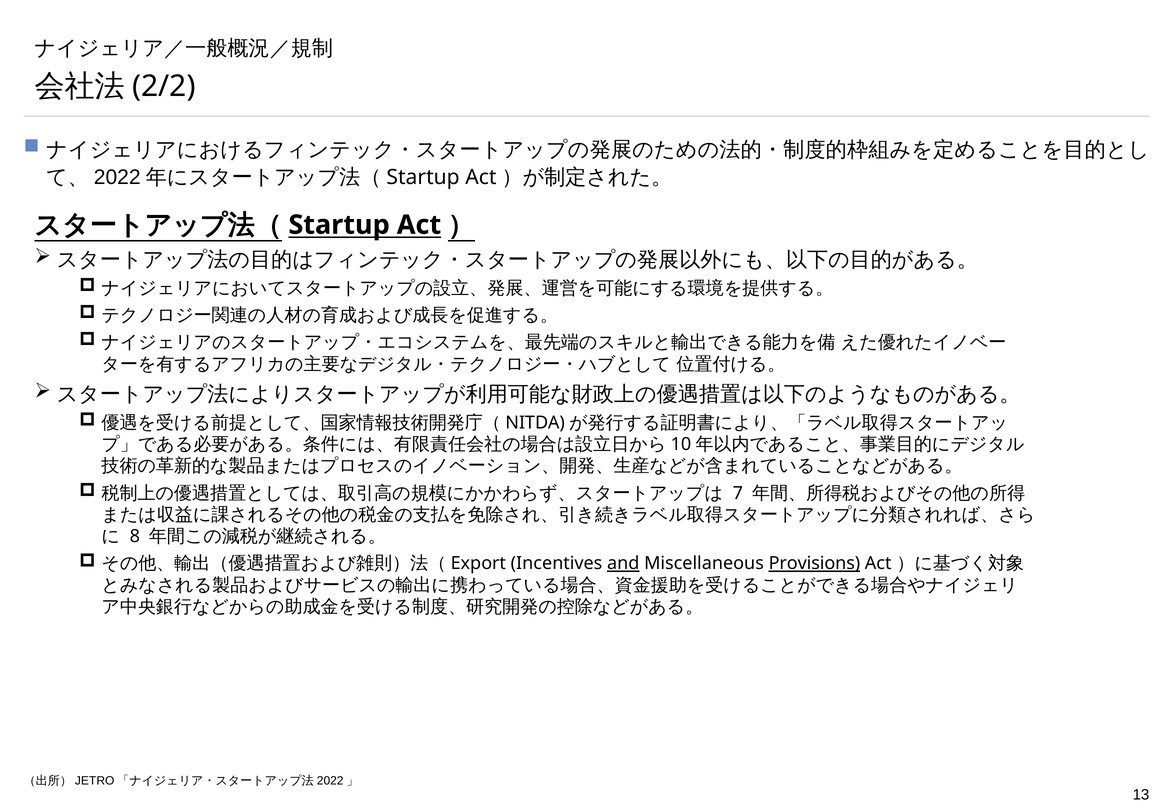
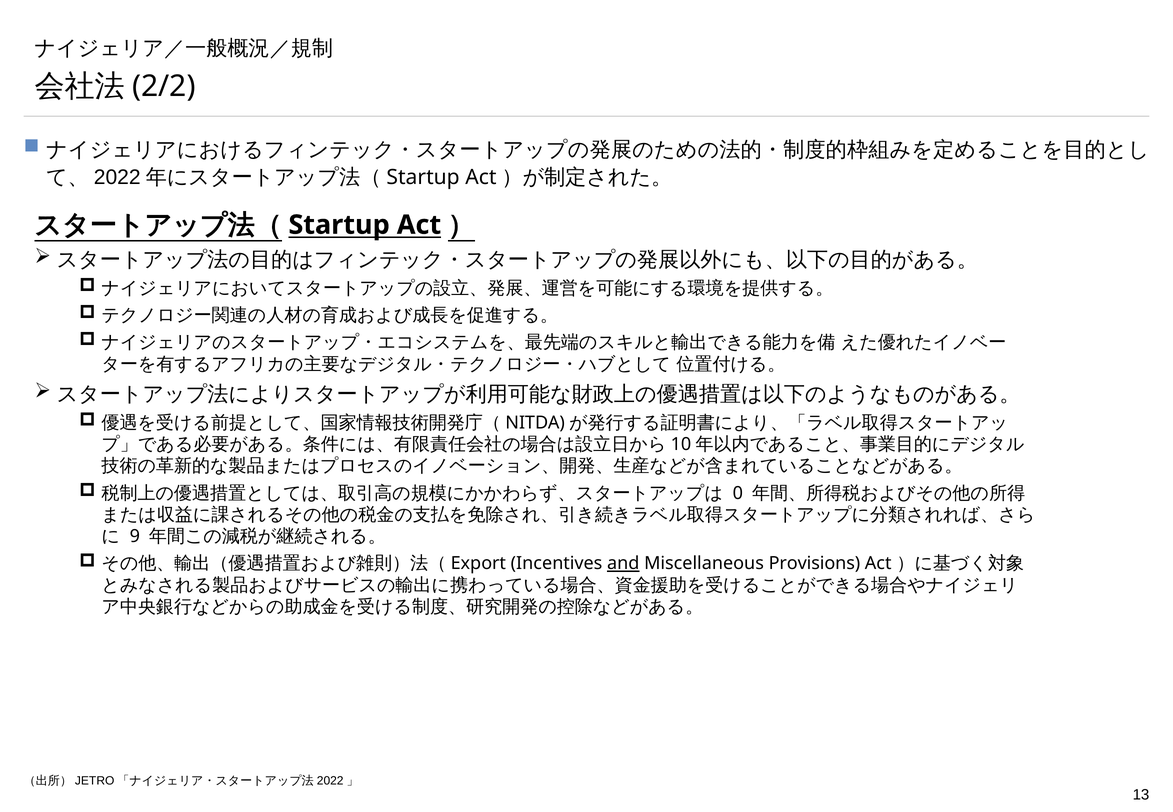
7: 7 -> 0 (738, 493)
8: 8 -> 9 (135, 536)
Provisions underline: present -> none (814, 564)
